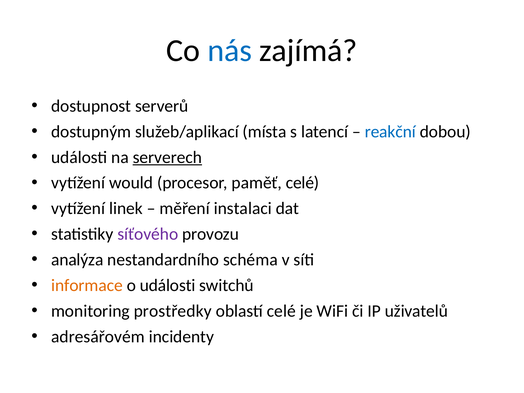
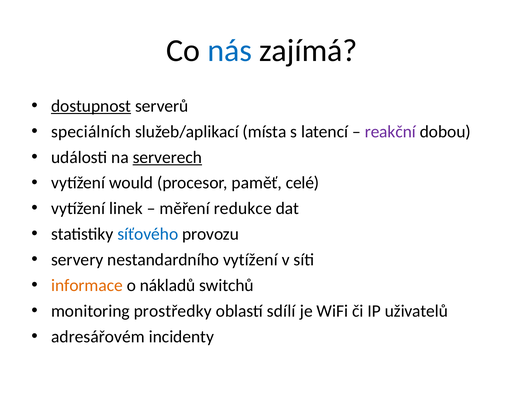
dostupnost underline: none -> present (91, 106)
dostupným: dostupným -> speciálních (91, 132)
reakční colour: blue -> purple (390, 132)
instalaci: instalaci -> redukce (243, 209)
síťového colour: purple -> blue (148, 234)
analýza: analýza -> servery (77, 260)
nestandardního schéma: schéma -> vytížení (250, 260)
o události: události -> nákladů (168, 285)
oblastí celé: celé -> sdílí (281, 311)
